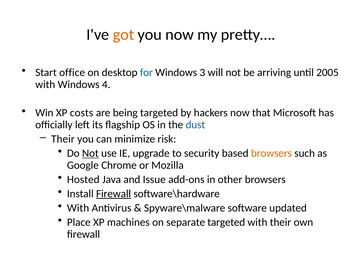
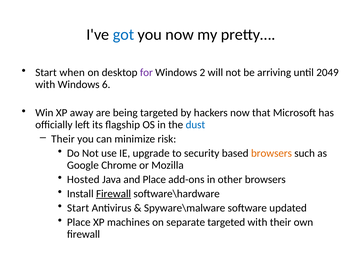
got colour: orange -> blue (123, 35)
office: office -> when (72, 73)
for colour: blue -> purple (146, 73)
3: 3 -> 2 (202, 73)
2005: 2005 -> 2049 (328, 73)
4: 4 -> 6 (106, 85)
costs: costs -> away (82, 113)
Not underline: present -> none (90, 154)
and Issue: Issue -> Place (154, 180)
With: With -> Start (78, 208)
